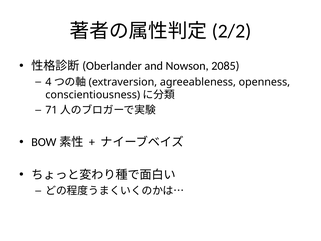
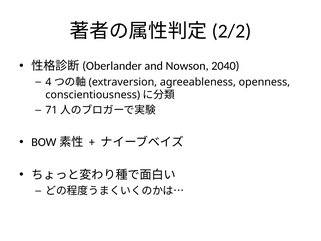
2085: 2085 -> 2040 (225, 66)
